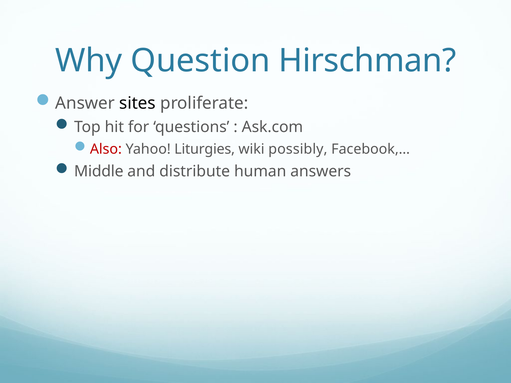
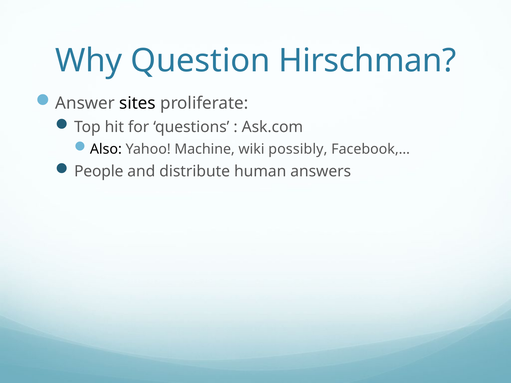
Also colour: red -> black (106, 149)
Liturgies: Liturgies -> Machine (205, 149)
Middle: Middle -> People (99, 171)
